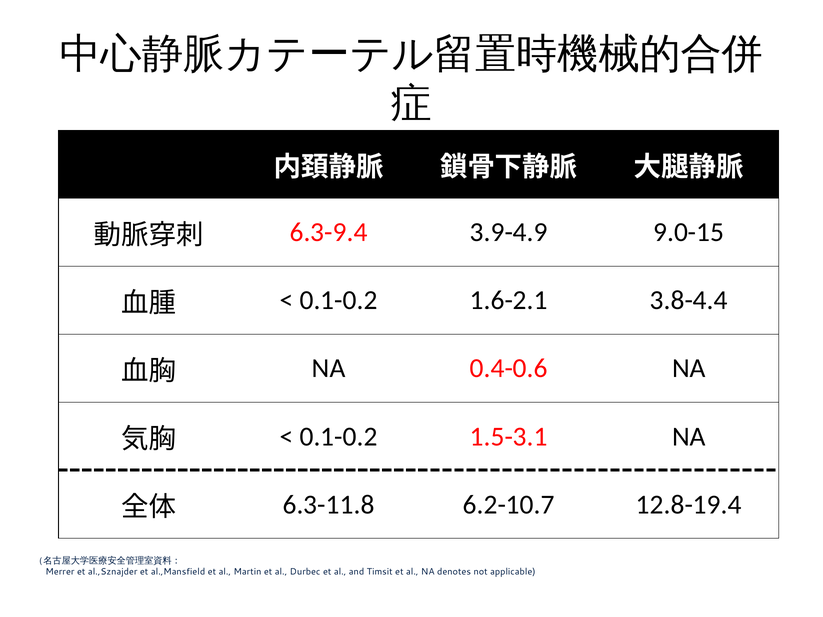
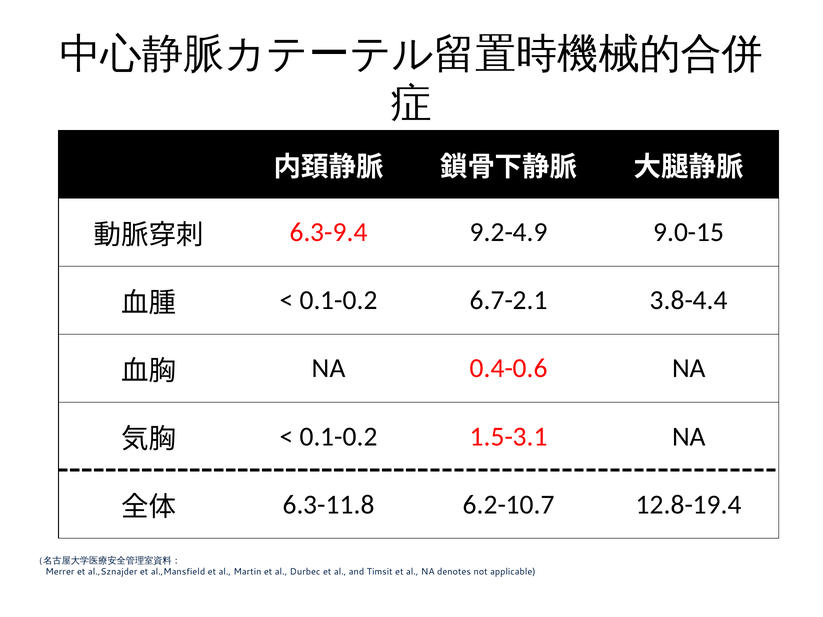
3.9-4.9: 3.9-4.9 -> 9.2-4.9 (509, 232)
1.6-2.1: 1.6-2.1 -> 6.7-2.1 (509, 301)
